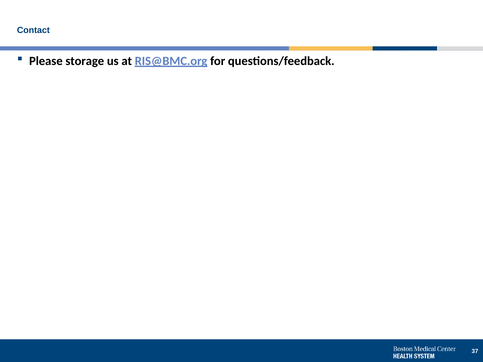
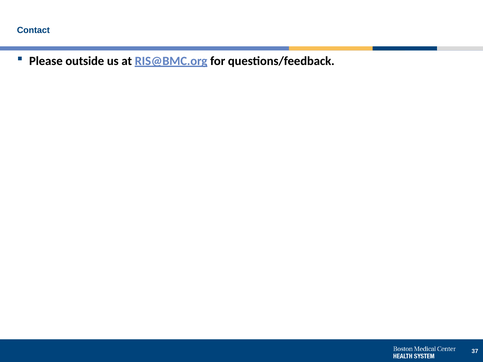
storage: storage -> outside (85, 61)
